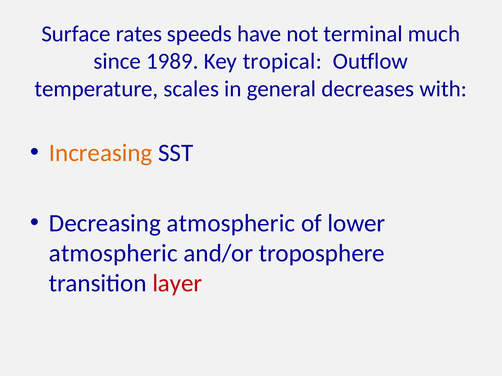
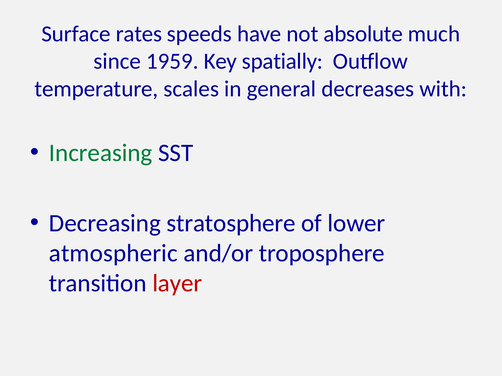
terminal: terminal -> absolute (363, 34)
1989: 1989 -> 1959 (172, 61)
tropical: tropical -> spatially (283, 61)
Increasing colour: orange -> green (101, 153)
Decreasing atmospheric: atmospheric -> stratosphere (231, 223)
